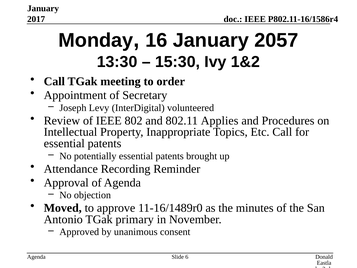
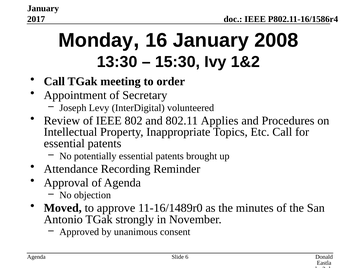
2057: 2057 -> 2008 (276, 40)
primary: primary -> strongly (135, 219)
